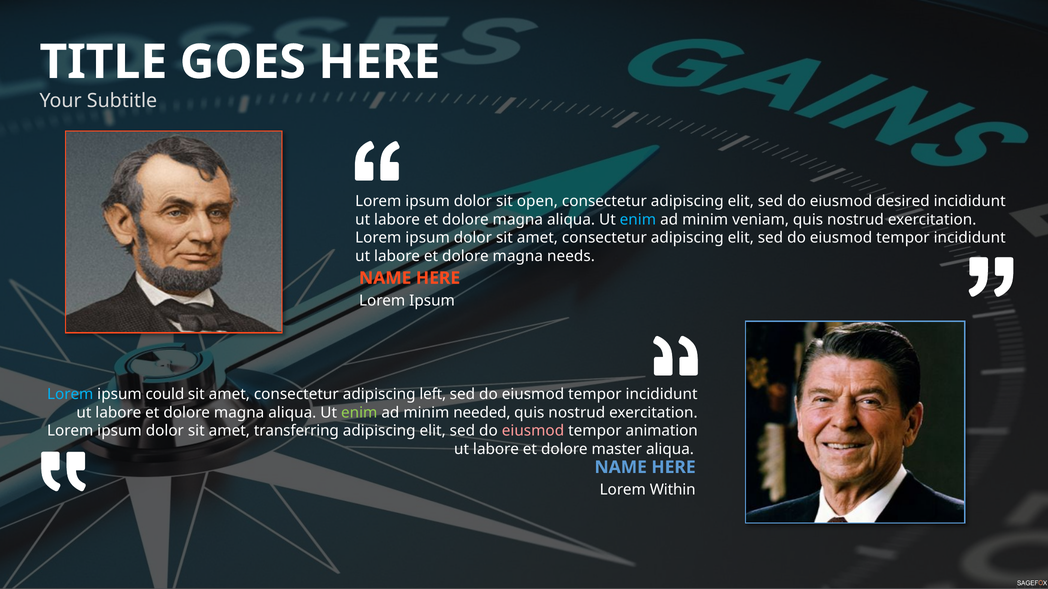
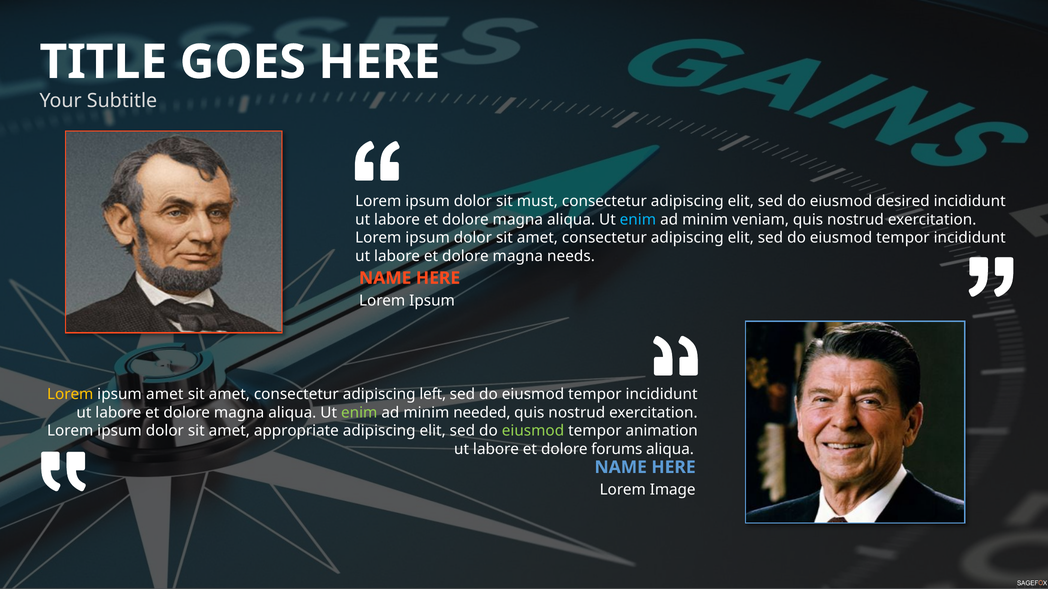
open: open -> must (537, 201)
Lorem colour: light blue -> yellow (70, 395)
ipsum could: could -> amet (165, 395)
transferring: transferring -> appropriate (296, 431)
eiusmod colour: pink -> light green (533, 431)
master: master -> forums (617, 450)
Within: Within -> Image (673, 490)
